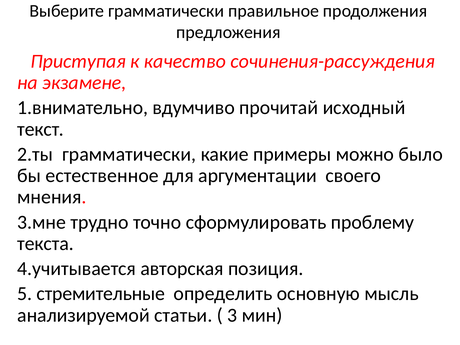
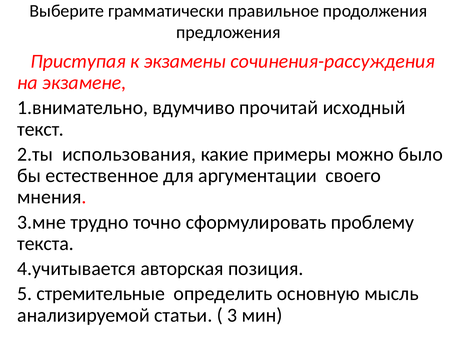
качество: качество -> экзамены (185, 61)
2.ты грамматически: грамматически -> использования (129, 154)
